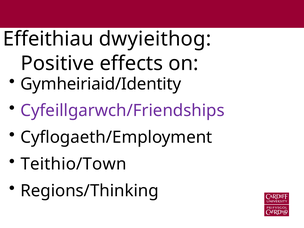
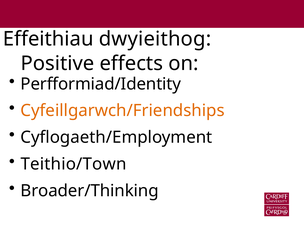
Gymheiriaid/Identity: Gymheiriaid/Identity -> Perfformiad/Identity (101, 84)
Cyfeillgarwch/Friendships colour: purple -> orange (123, 111)
Regions/Thinking: Regions/Thinking -> Broader/Thinking (90, 191)
